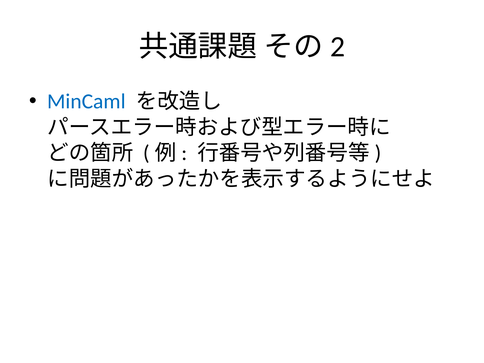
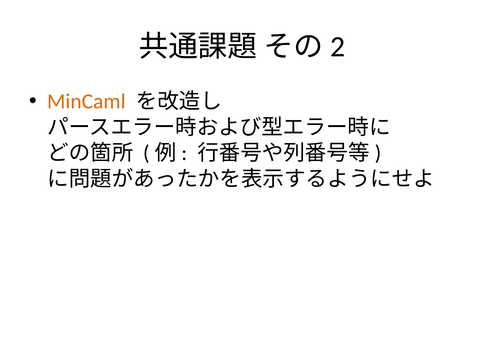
MinCaml colour: blue -> orange (86, 102)
